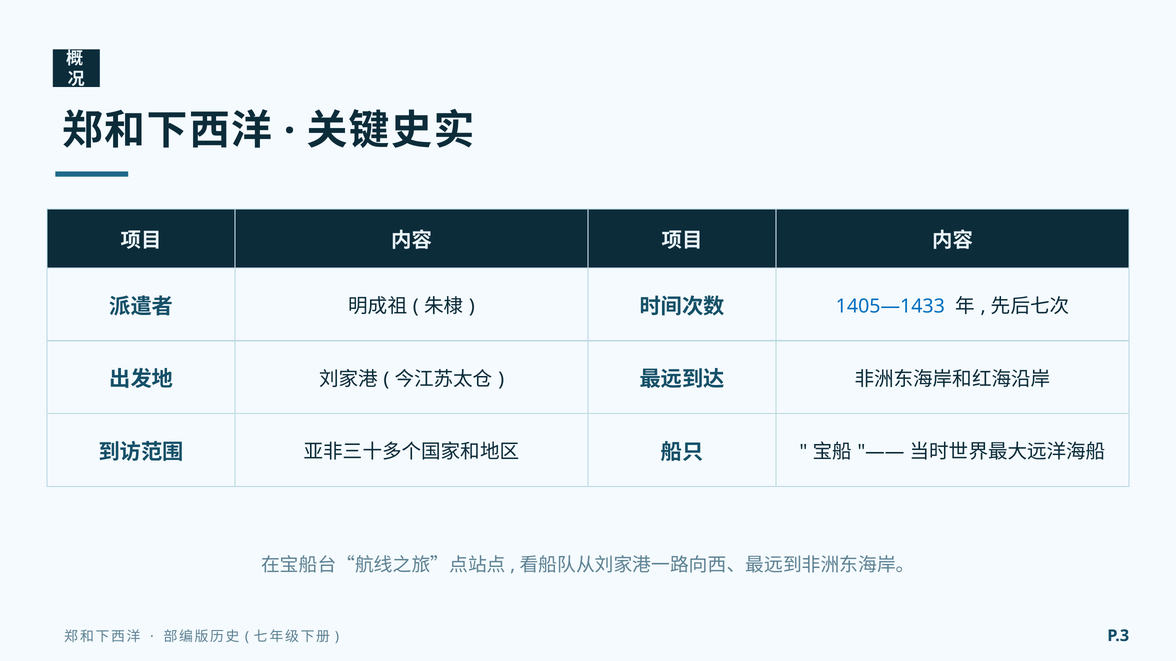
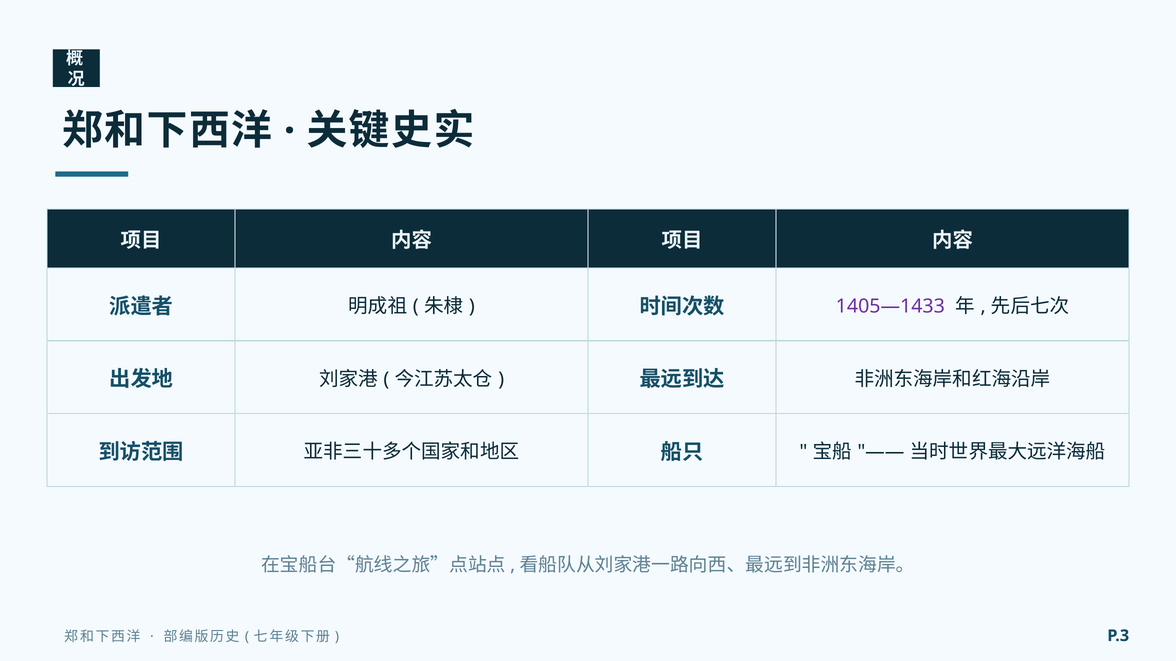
1405—1433 colour: blue -> purple (890, 307)
